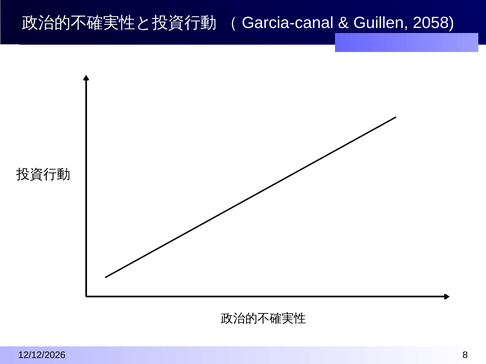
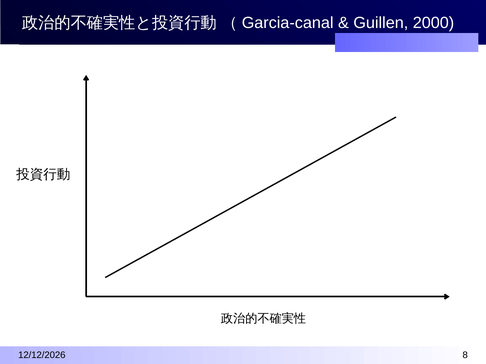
2058: 2058 -> 2000 (433, 23)
